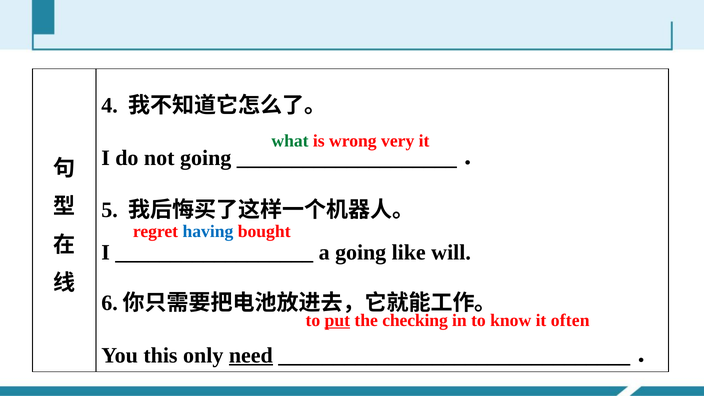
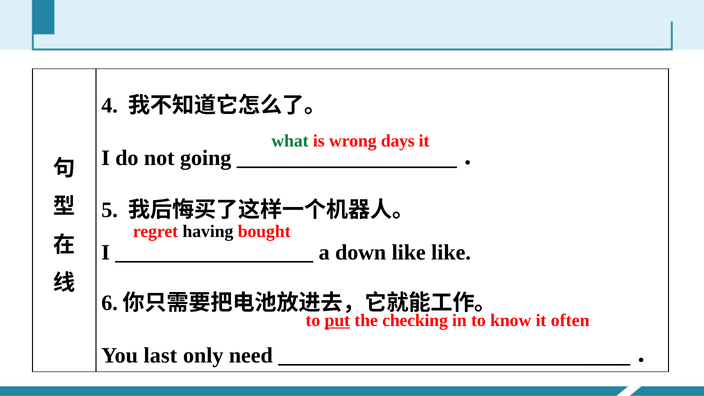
very: very -> days (398, 141)
having colour: blue -> black (208, 231)
a going: going -> down (361, 252)
like will: will -> like (451, 252)
this: this -> last (160, 355)
need underline: present -> none (251, 355)
